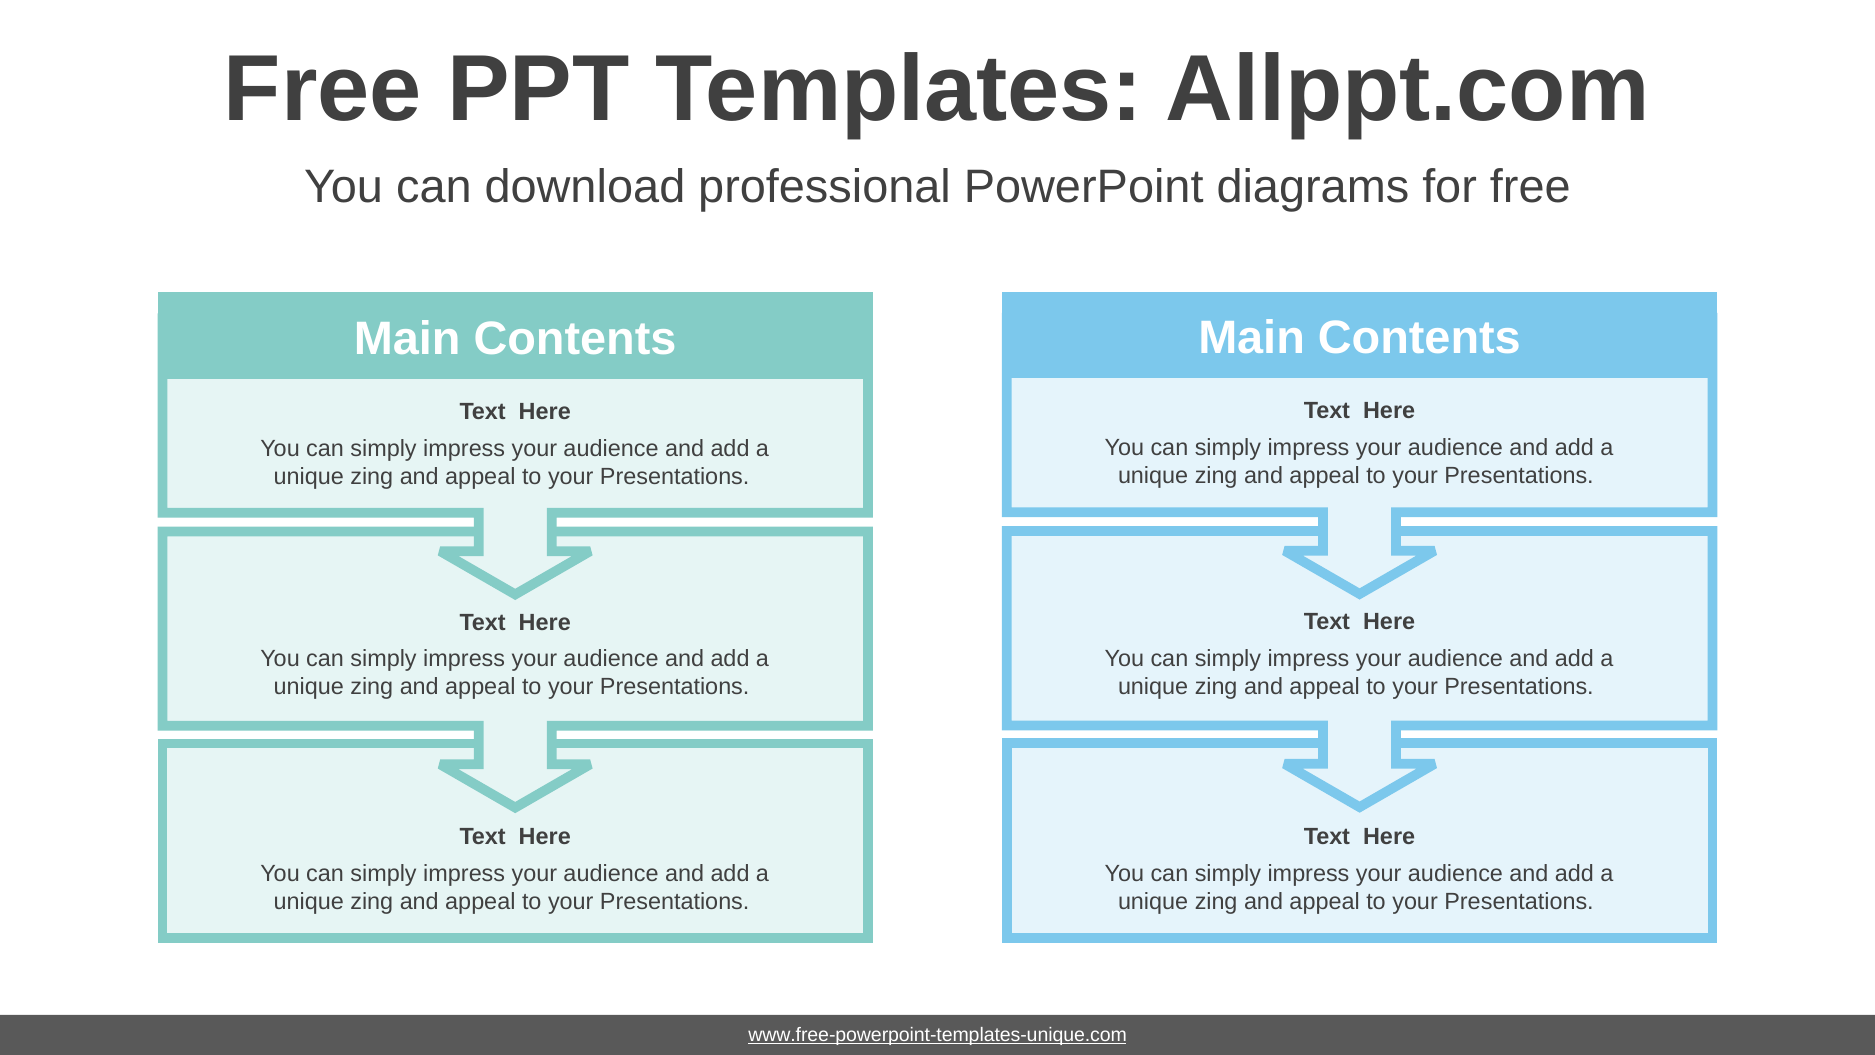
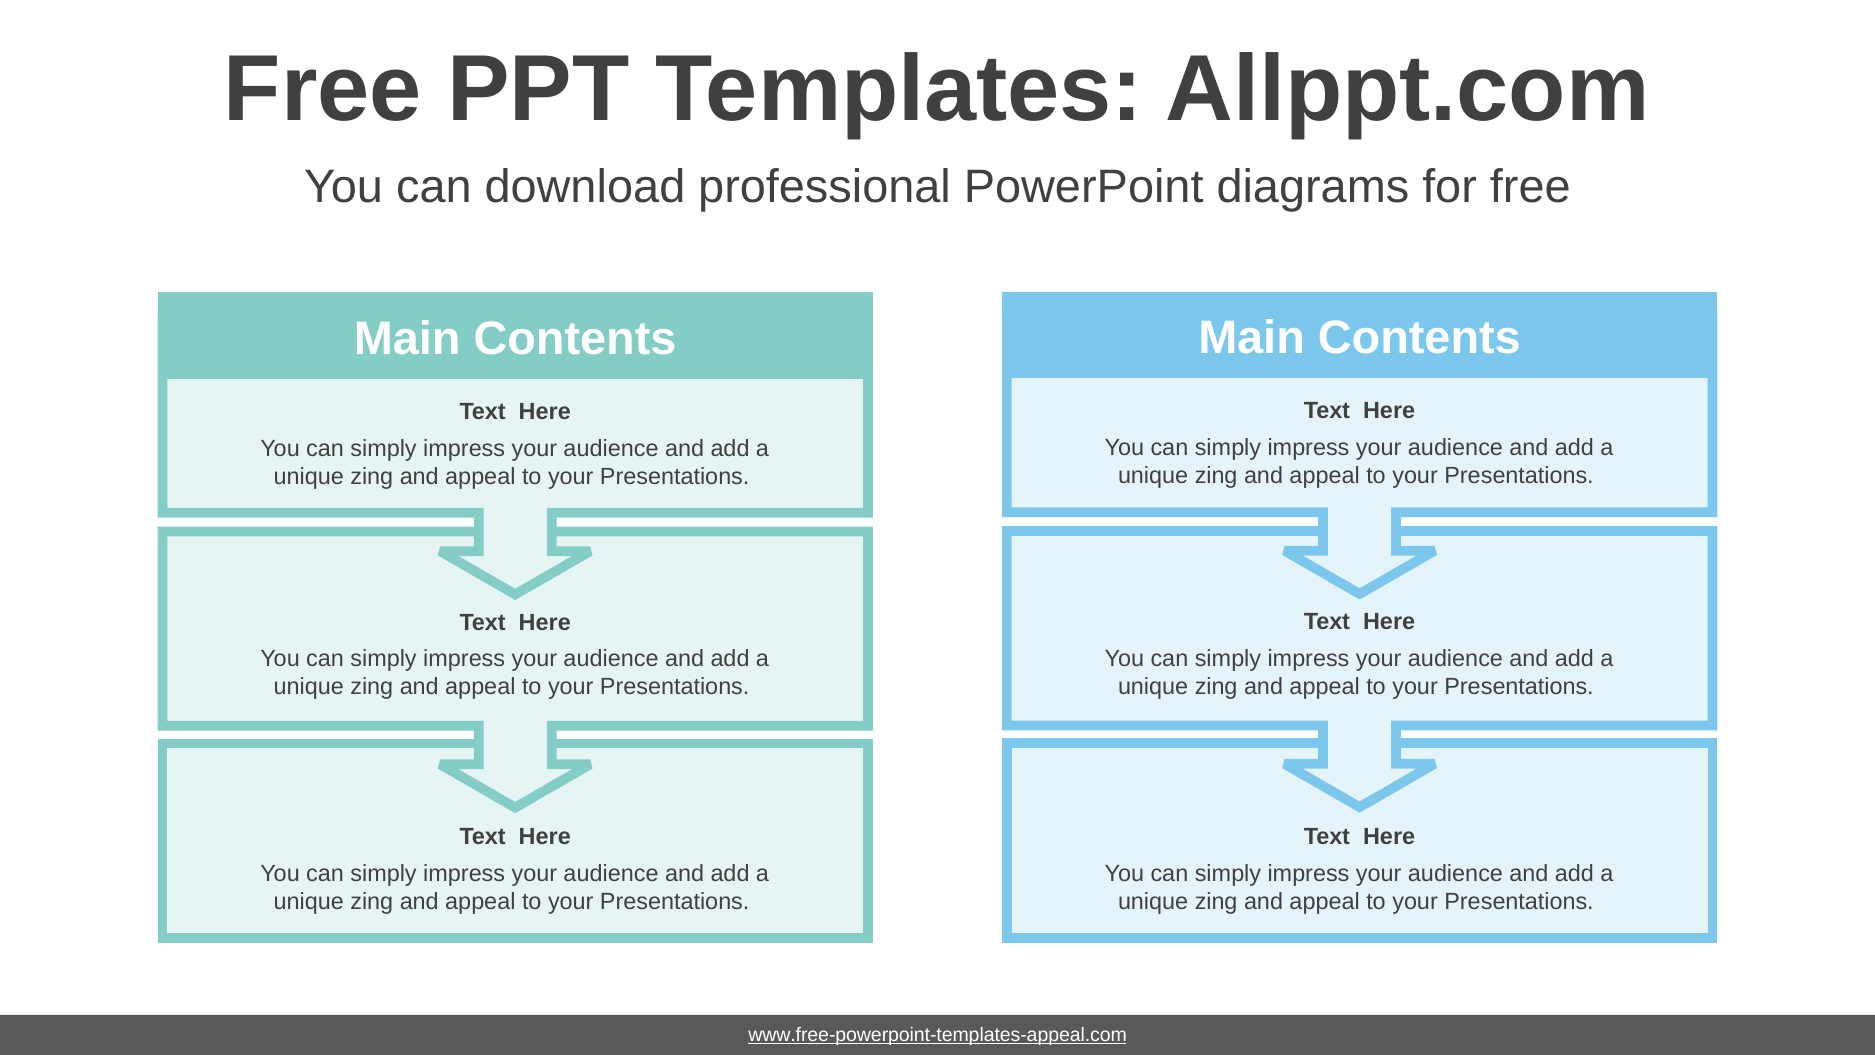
www.free-powerpoint-templates-unique.com: www.free-powerpoint-templates-unique.com -> www.free-powerpoint-templates-appeal.com (938, 1035)
